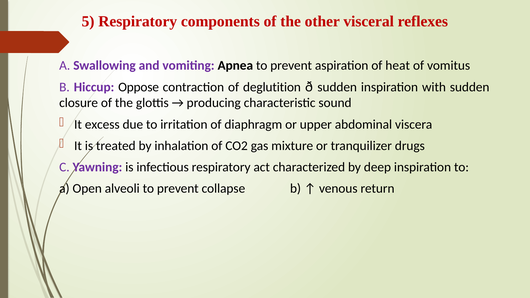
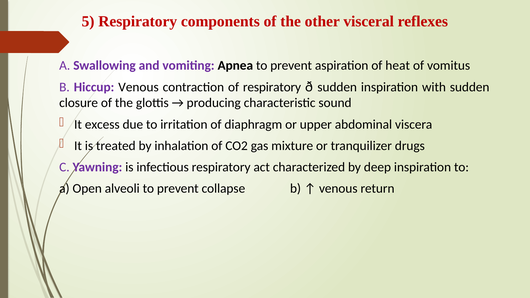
Hiccup Oppose: Oppose -> Venous (138, 87)
of deglutition: deglutition -> respiratory (272, 87)
